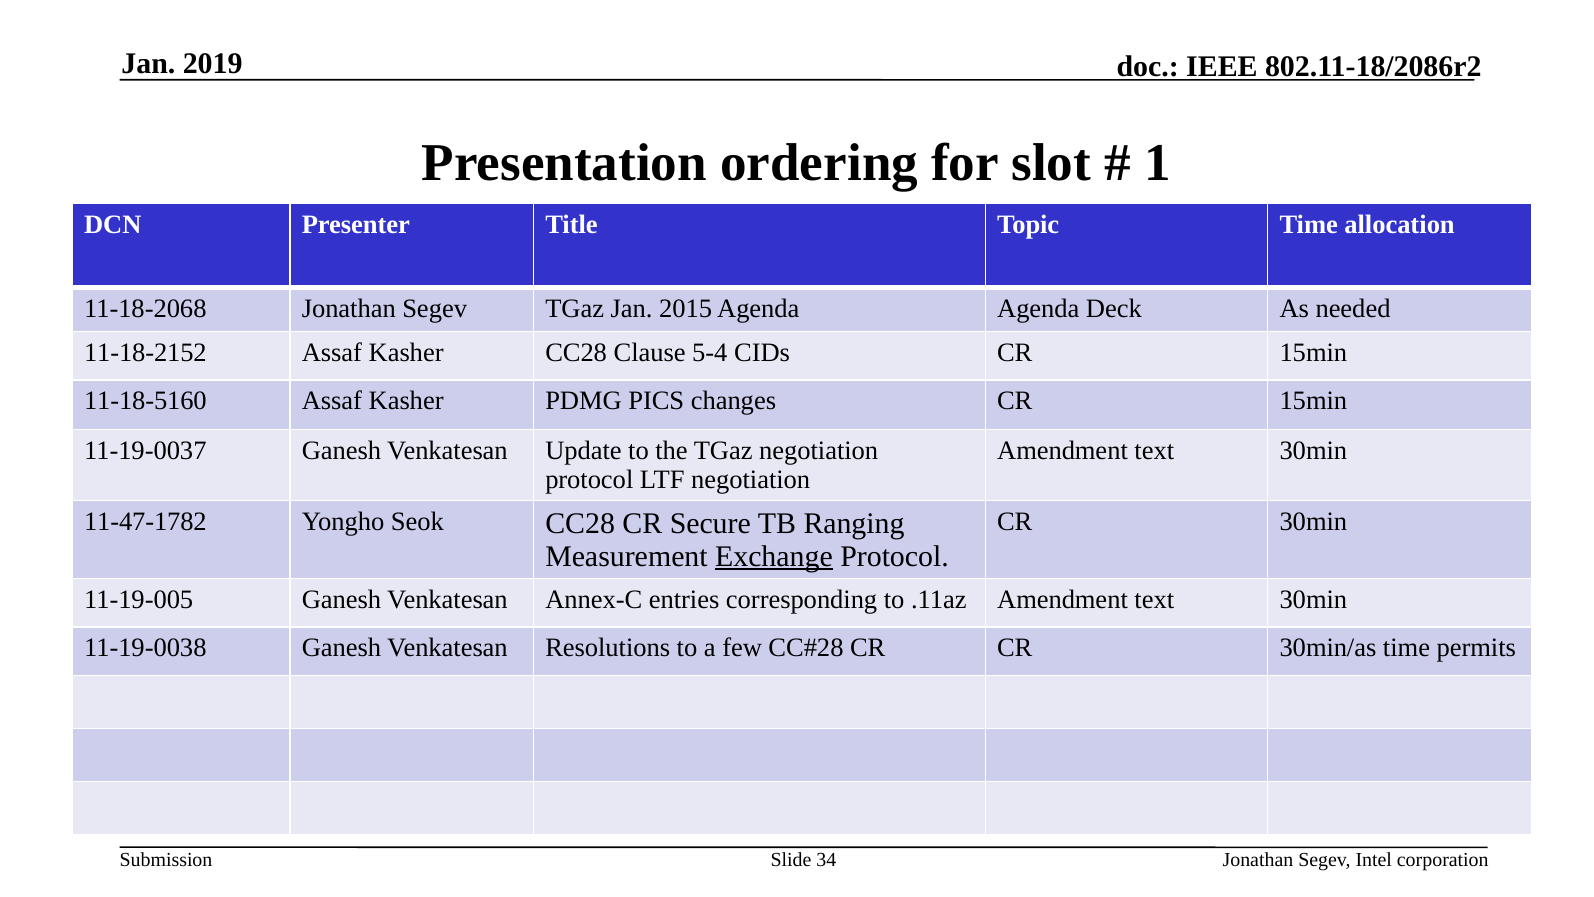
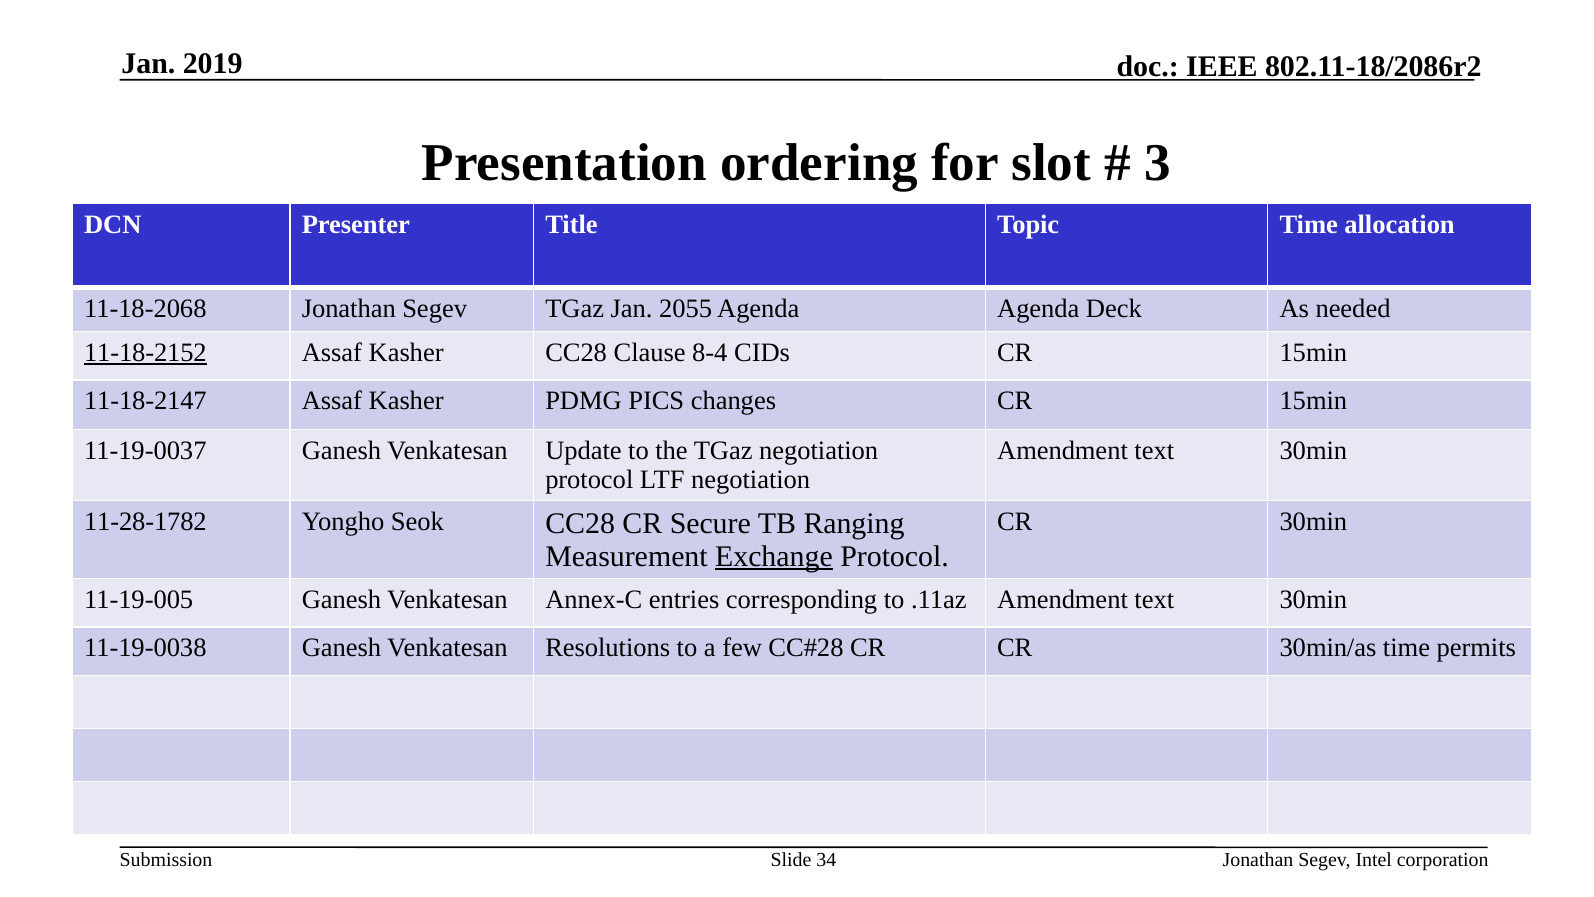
1: 1 -> 3 (1158, 163)
2015: 2015 -> 2055 (686, 308)
11-18-2152 underline: none -> present (145, 352)
5-4: 5-4 -> 8-4 (710, 352)
11-18-5160: 11-18-5160 -> 11-18-2147 (145, 401)
11-47-1782: 11-47-1782 -> 11-28-1782 (145, 521)
